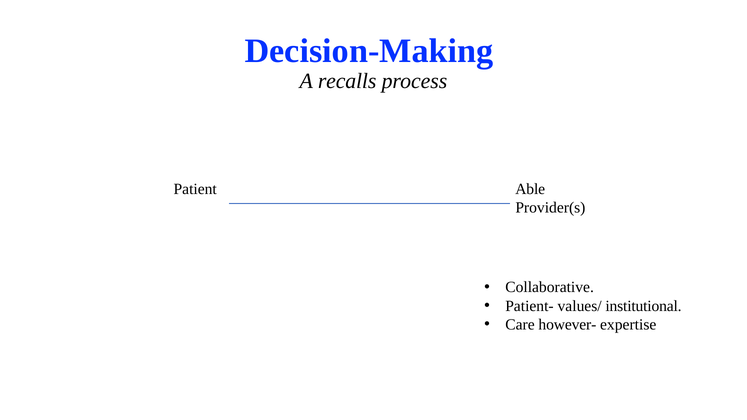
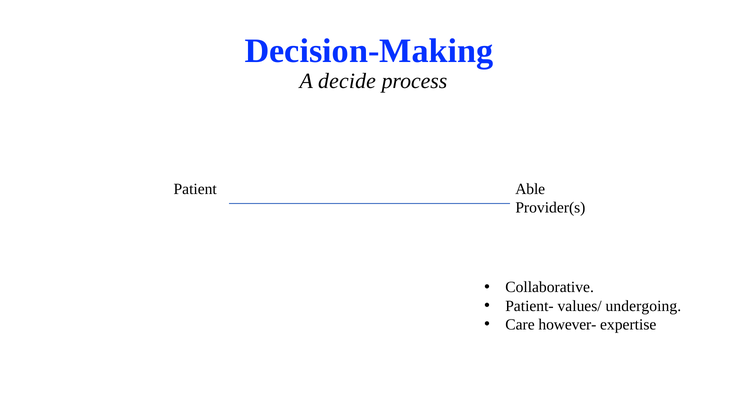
recalls: recalls -> decide (347, 81)
institutional: institutional -> undergoing (643, 306)
